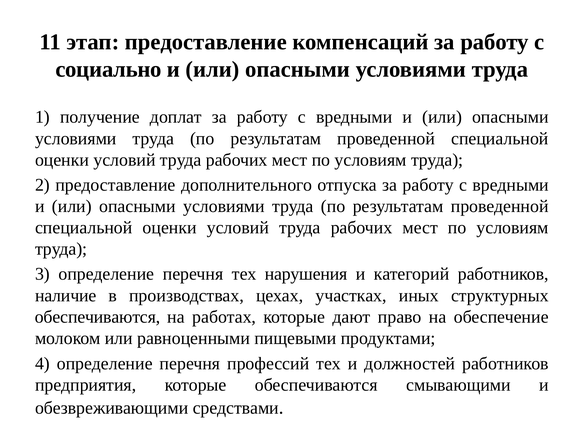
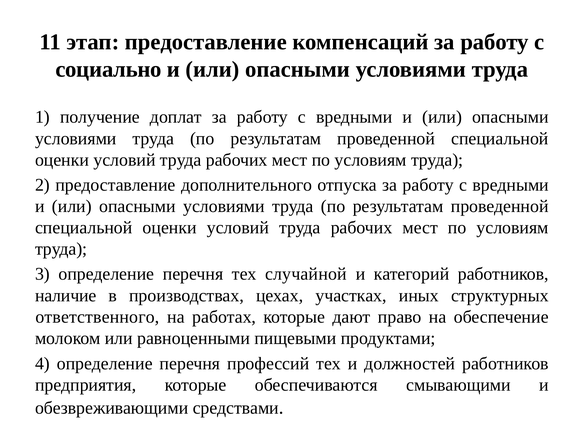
нарушения: нарушения -> случайной (306, 274)
обеспечиваются: обеспечиваются -> ответственного (97, 317)
